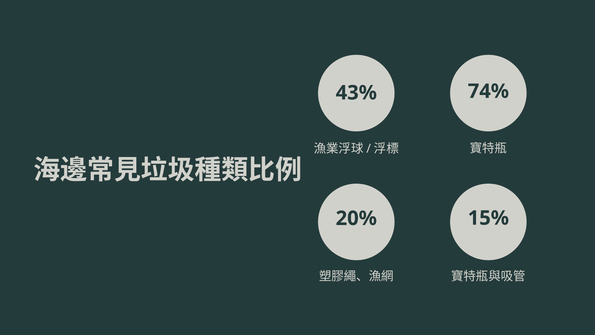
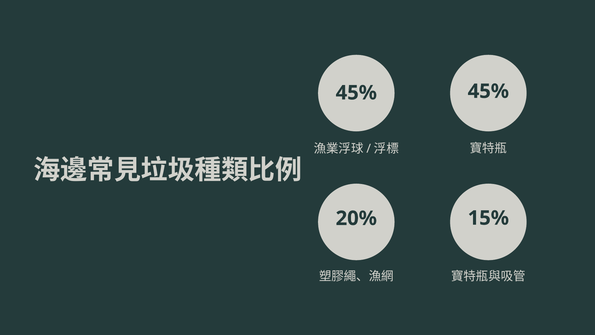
74%: 74% -> 45% (488, 91)
43%: 43% -> 45% (356, 93)
